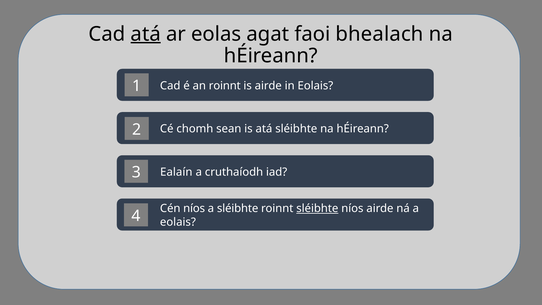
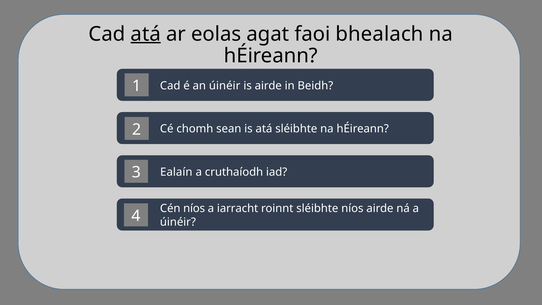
an roinnt: roinnt -> úinéir (225, 86)
in Eolais: Eolais -> Beidh (315, 86)
a sléibhte: sléibhte -> iarracht (238, 208)
sléibhte underline: present -> none (317, 208)
eolais: eolais -> úinéir (178, 222)
